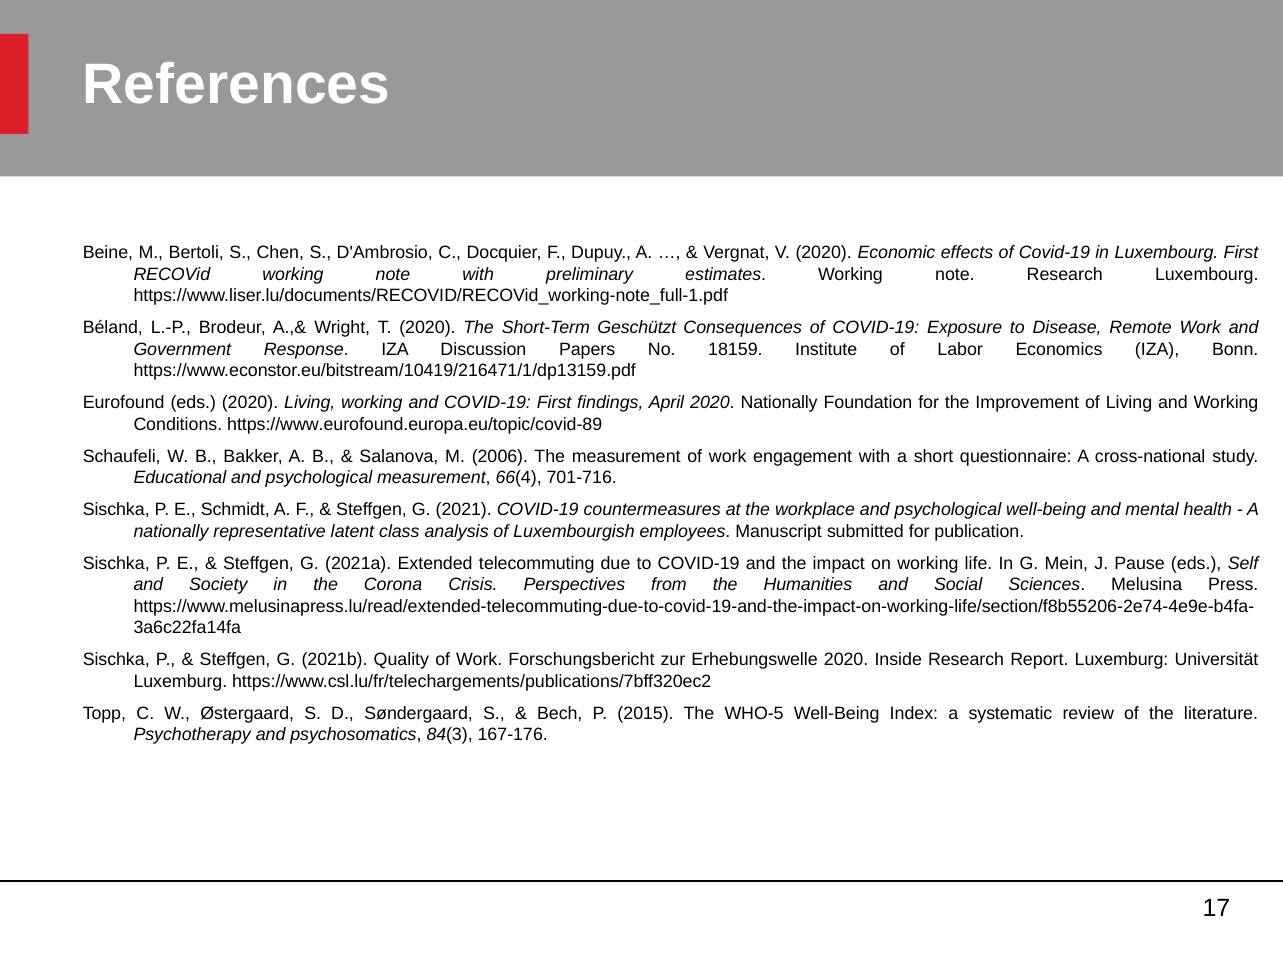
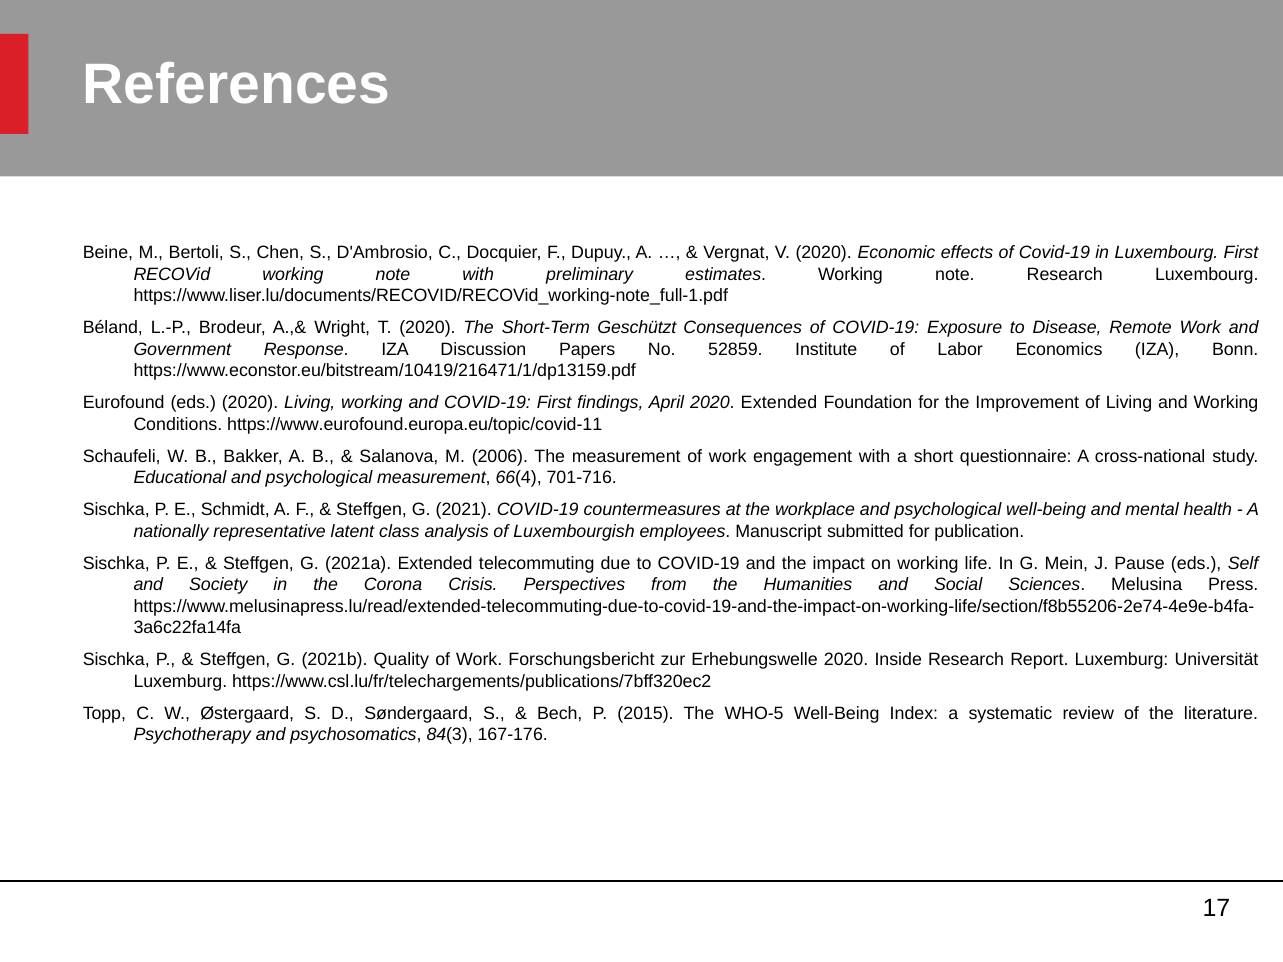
18159: 18159 -> 52859 (735, 349)
2020 Nationally: Nationally -> Extended (779, 403)
https://www.eurofound.europa.eu/topic/covid-89: https://www.eurofound.europa.eu/topic/covid-89 -> https://www.eurofound.europa.eu/topic/covid-11 (415, 424)
